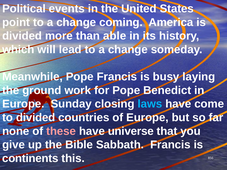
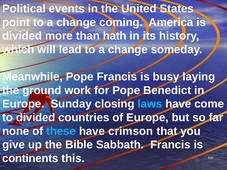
able: able -> hath (115, 36)
these colour: pink -> light blue (61, 131)
universe: universe -> crimson (131, 131)
